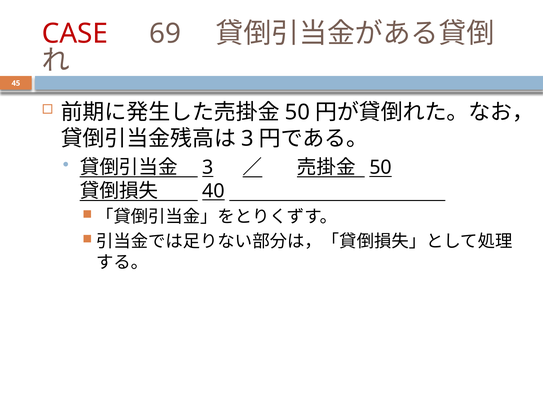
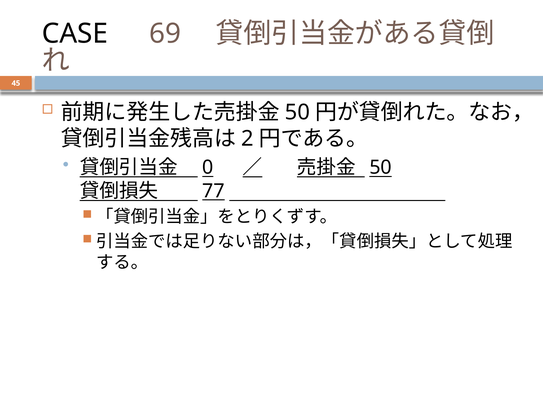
CASE colour: red -> black (75, 34)
3: 3 -> 2 (247, 139)
3: 3 -> 0 (208, 168)
40: 40 -> 77 (213, 191)
